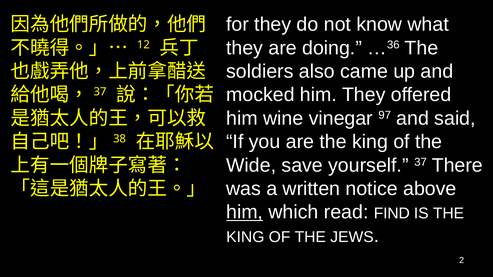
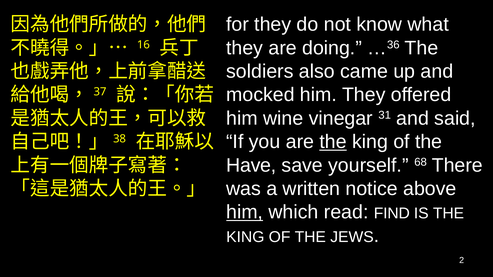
12: 12 -> 16 (143, 45)
97: 97 -> 31 (385, 115)
the underline: none -> present (333, 142)
Wide: Wide -> Have (251, 165)
37: 37 -> 68 (421, 162)
